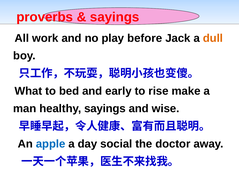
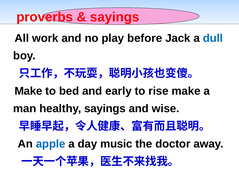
dull colour: orange -> blue (213, 38)
What: What -> Make (28, 91)
social: social -> music (116, 144)
